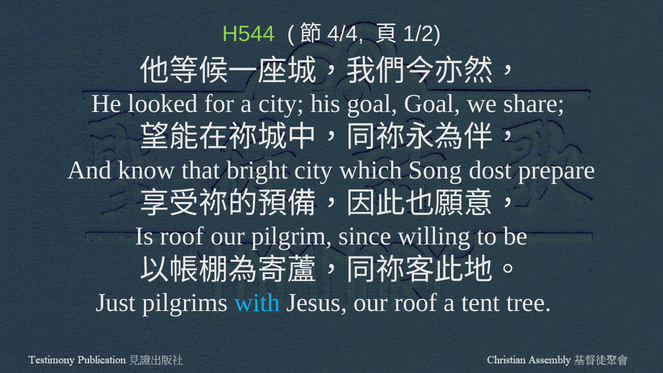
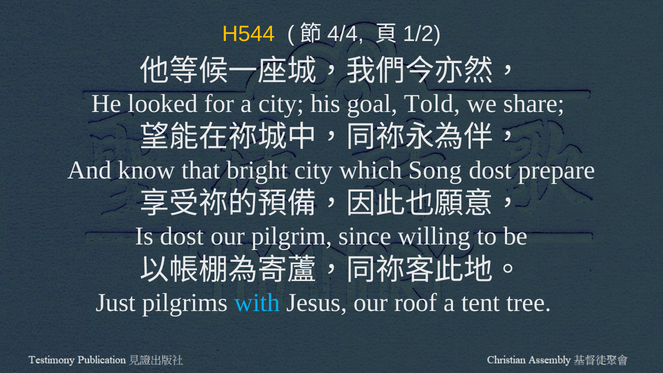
H544 colour: light green -> yellow (248, 34)
goal Goal: Goal -> Told (432, 104)
Is roof: roof -> dost (182, 236)
